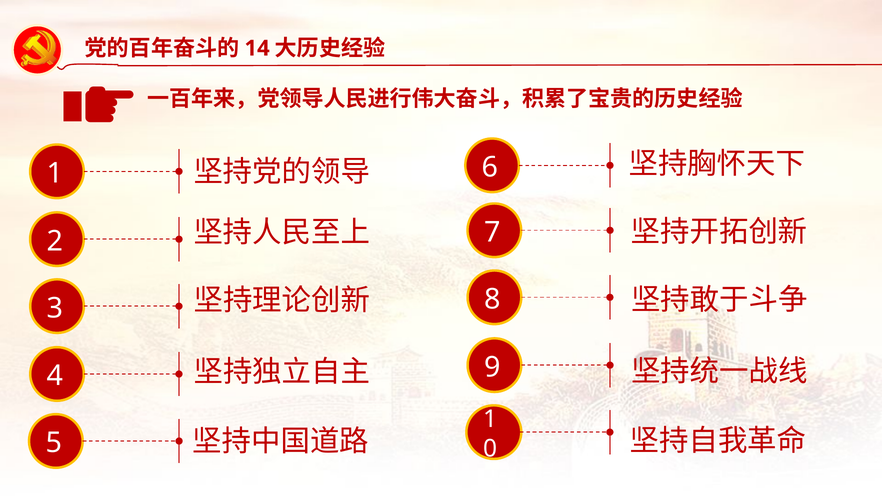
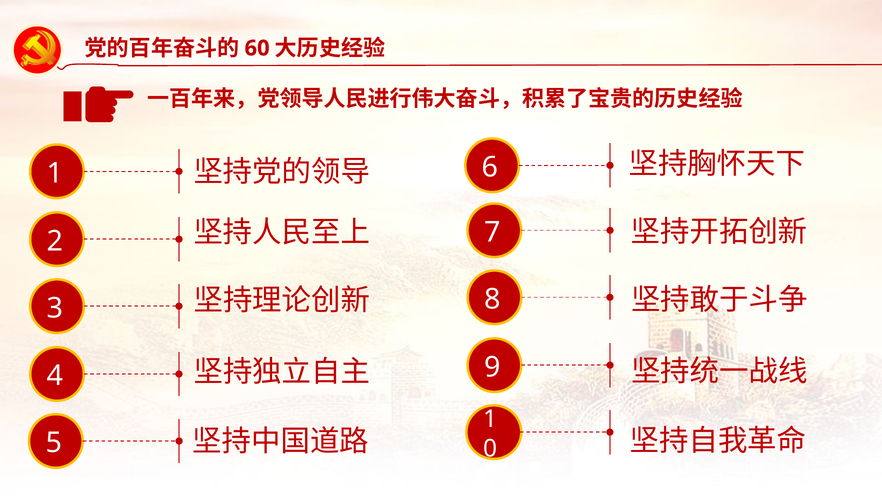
14: 14 -> 60 (257, 48)
